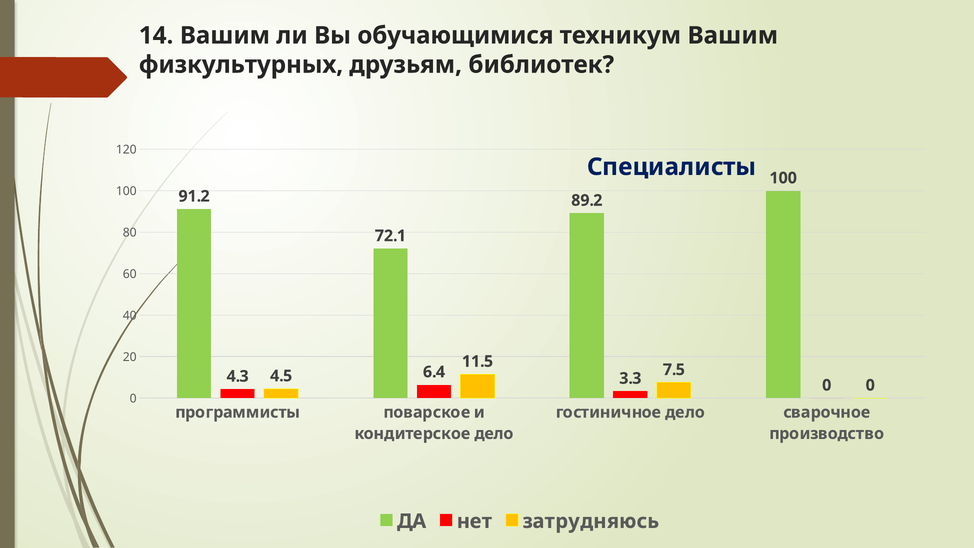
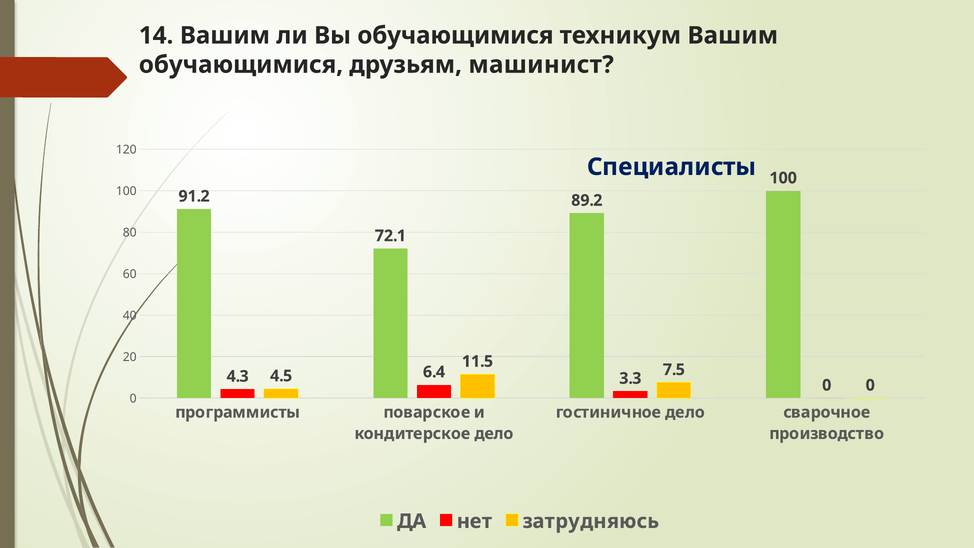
физкультурных: физкультурных -> обучающимися (241, 65)
библиотек: библиотек -> машинист (541, 65)
